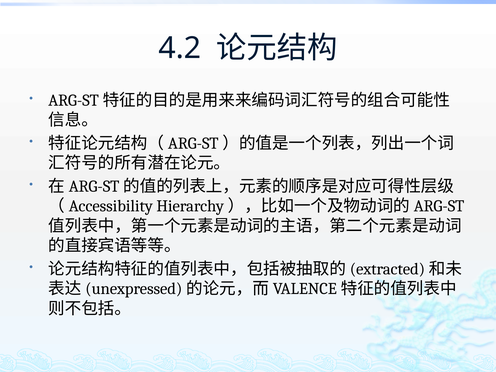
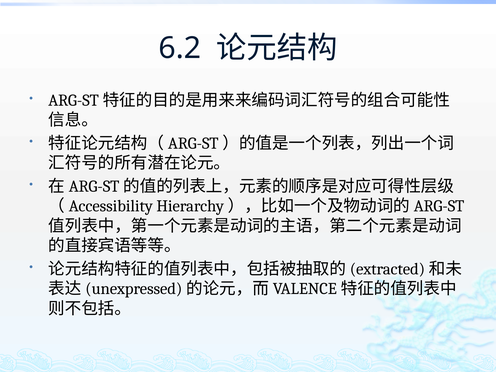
4.2: 4.2 -> 6.2 (180, 48)
